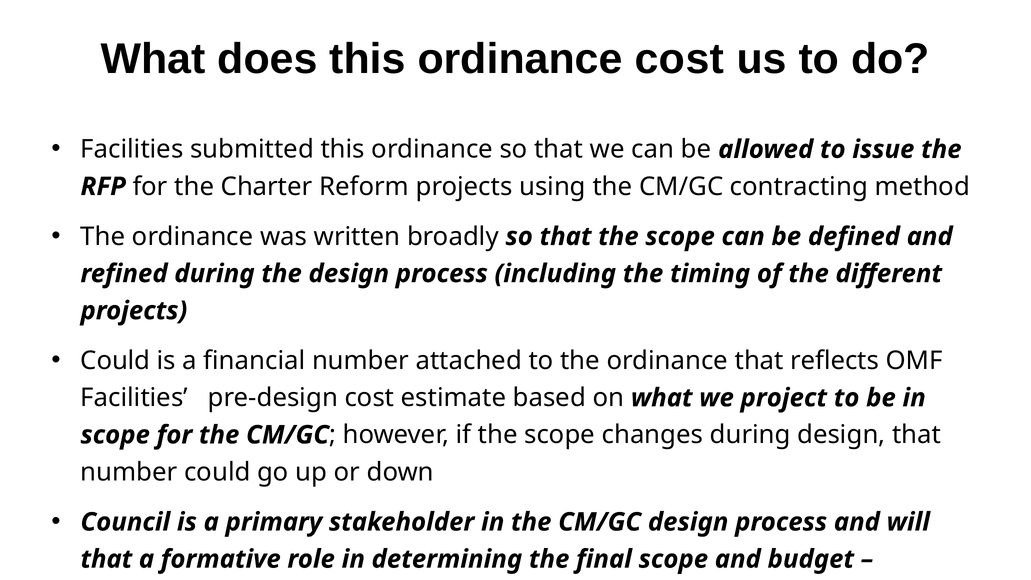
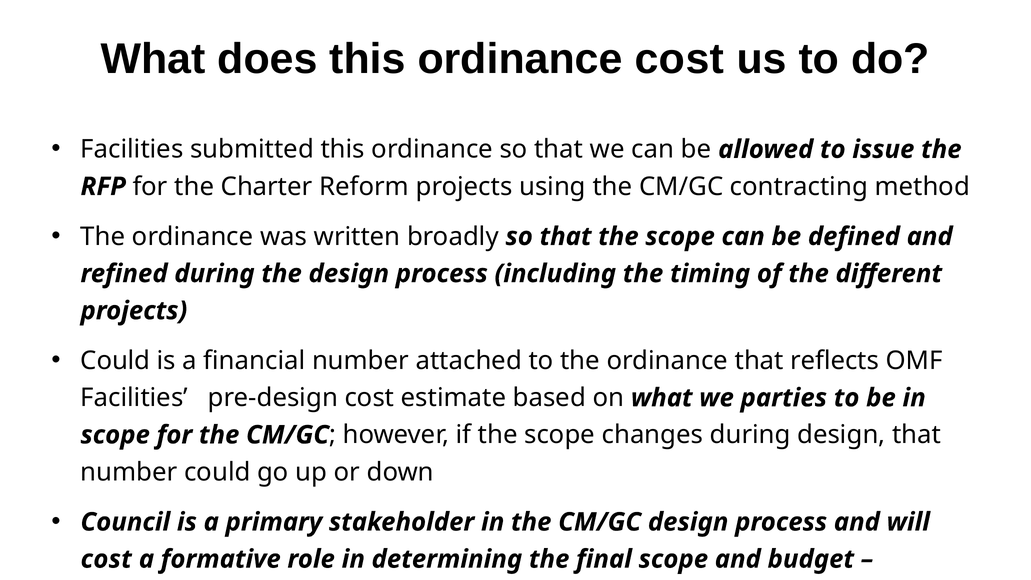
project: project -> parties (784, 398)
that: that -> cost (106, 559)
